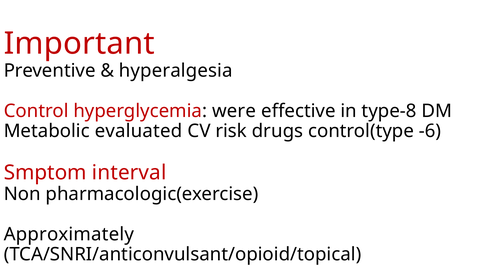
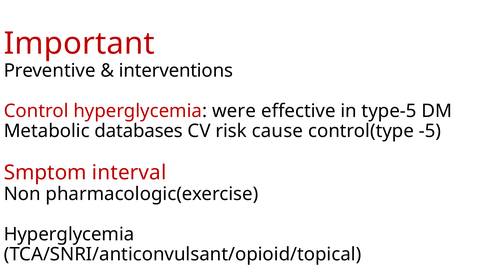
hyperalgesia: hyperalgesia -> interventions (176, 71)
type-8: type-8 -> type-5 (389, 111)
evaluated: evaluated -> databases (139, 131)
drugs: drugs -> cause (277, 131)
-6: -6 -> -5 (430, 131)
Approximately: Approximately -> Hyperglycemia (69, 234)
